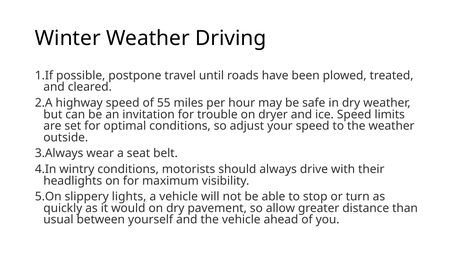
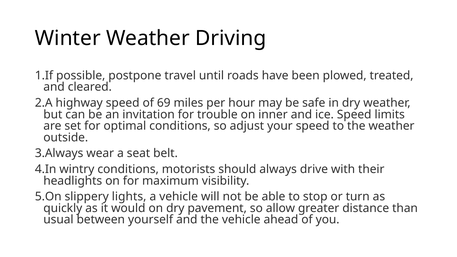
55: 55 -> 69 (164, 103)
dryer: dryer -> inner (273, 114)
